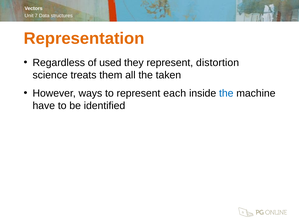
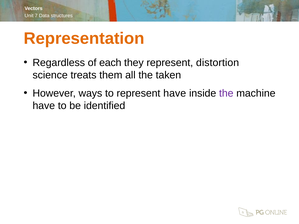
used: used -> each (110, 63)
represent each: each -> have (175, 93)
the colour: blue -> purple (226, 93)
